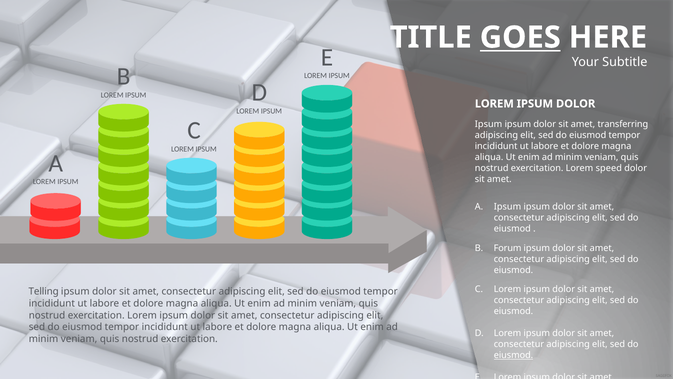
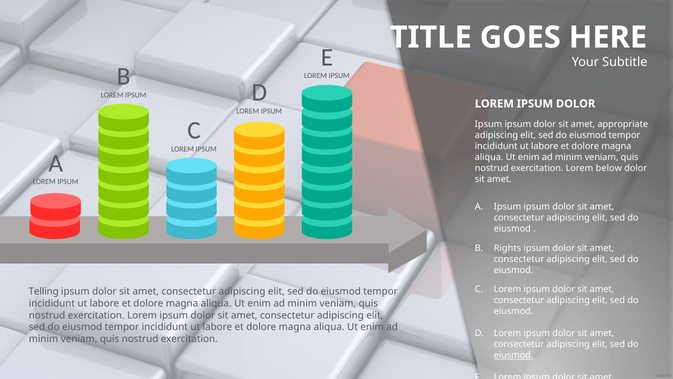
GOES underline: present -> none (520, 37)
transferring: transferring -> appropriate (623, 124)
speed: speed -> below (609, 168)
Forum: Forum -> Rights (507, 248)
